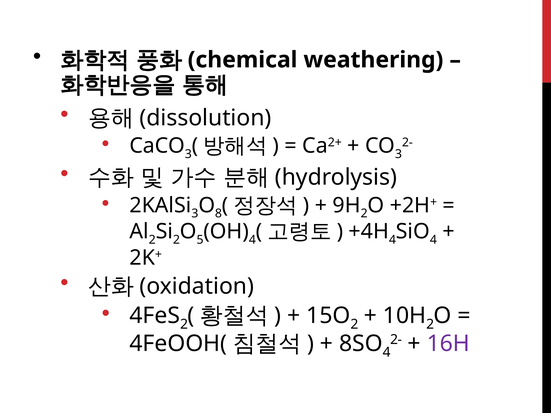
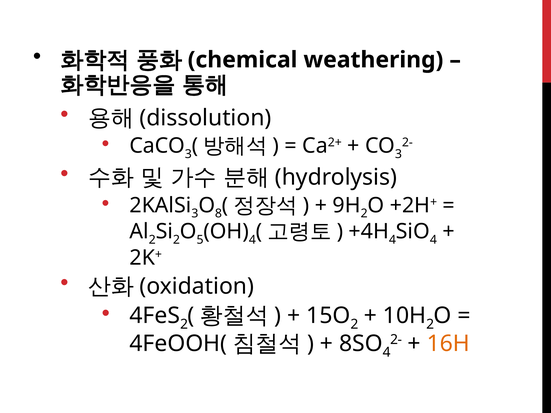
16H colour: purple -> orange (448, 344)
